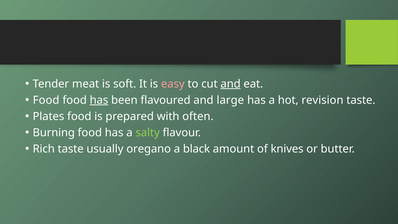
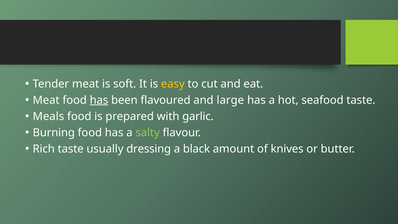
easy colour: pink -> yellow (173, 84)
and underline: present -> none (231, 84)
Food: Food -> Meat (46, 100)
revision: revision -> seafood (323, 100)
Plates: Plates -> Meals (48, 116)
often: often -> garlic (198, 116)
oregano: oregano -> dressing (149, 149)
